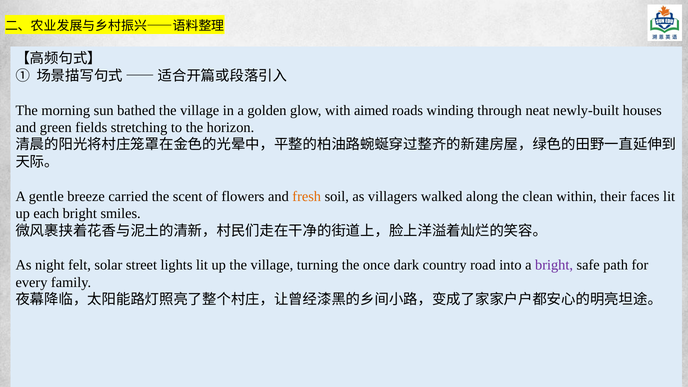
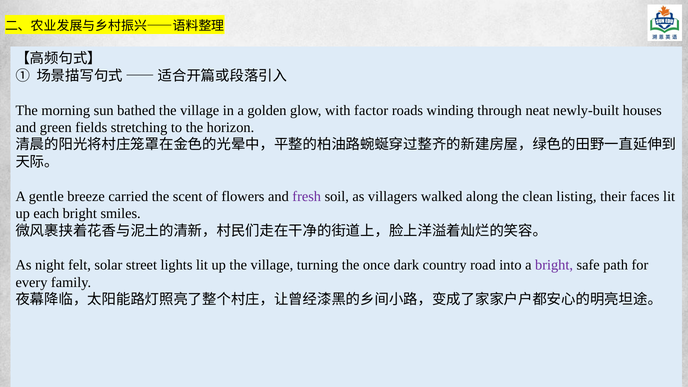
aimed: aimed -> factor (371, 110)
fresh colour: orange -> purple (307, 196)
within: within -> listing (577, 196)
